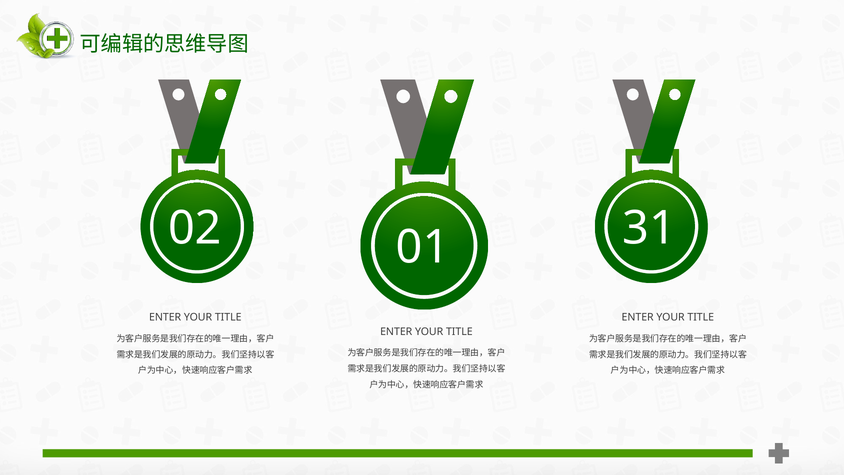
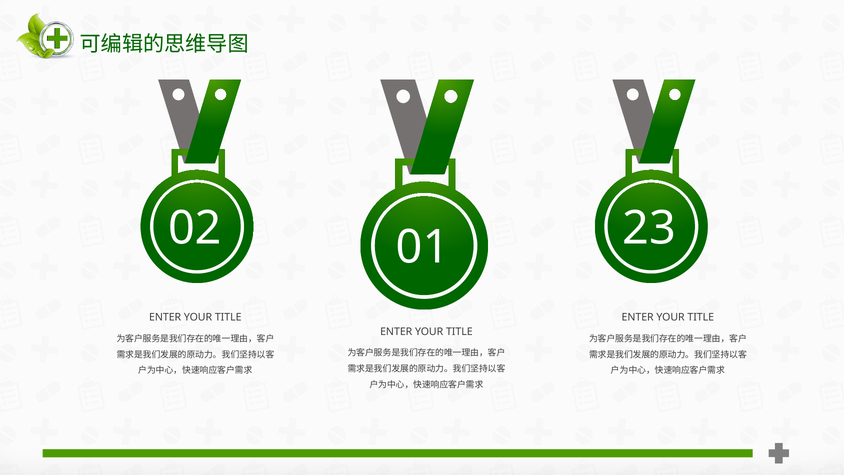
31: 31 -> 23 (649, 228)
